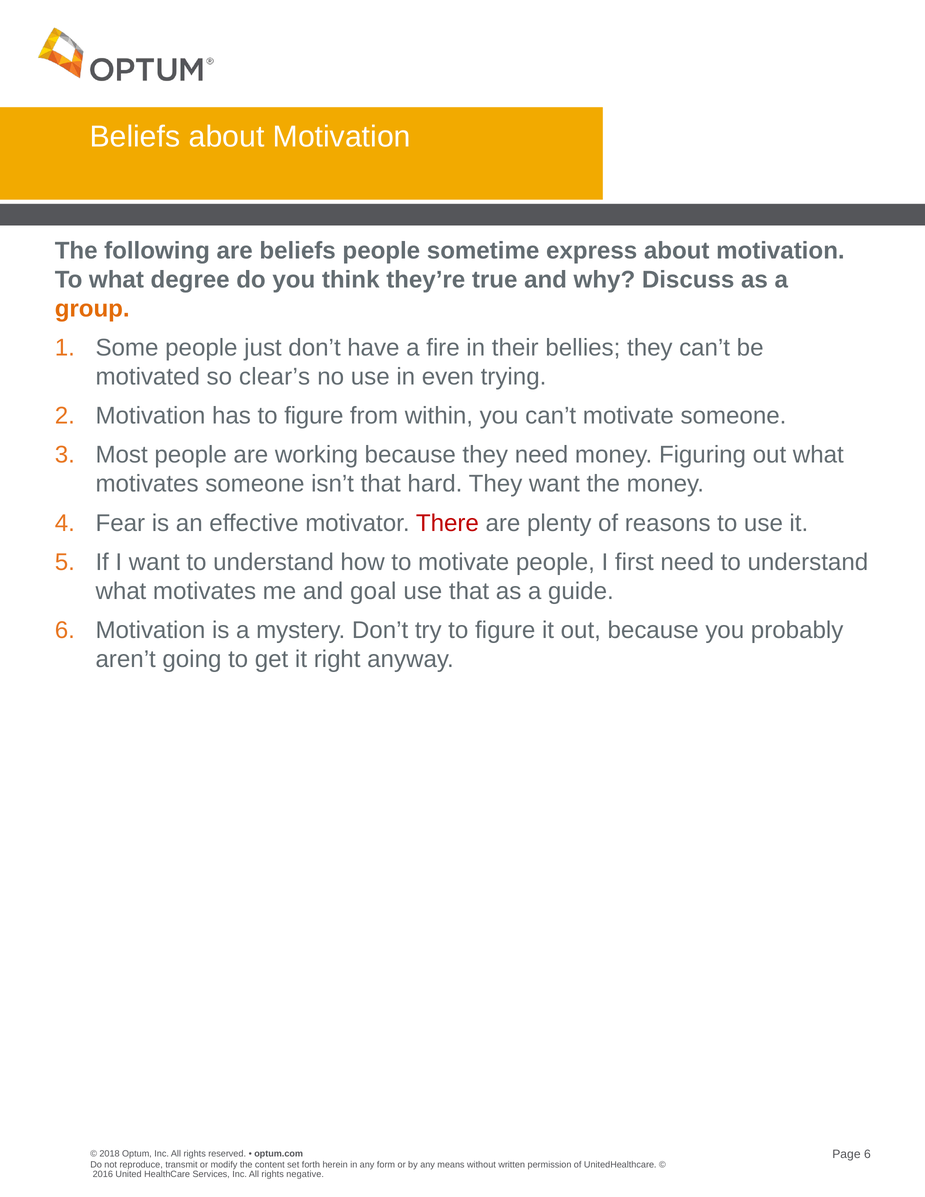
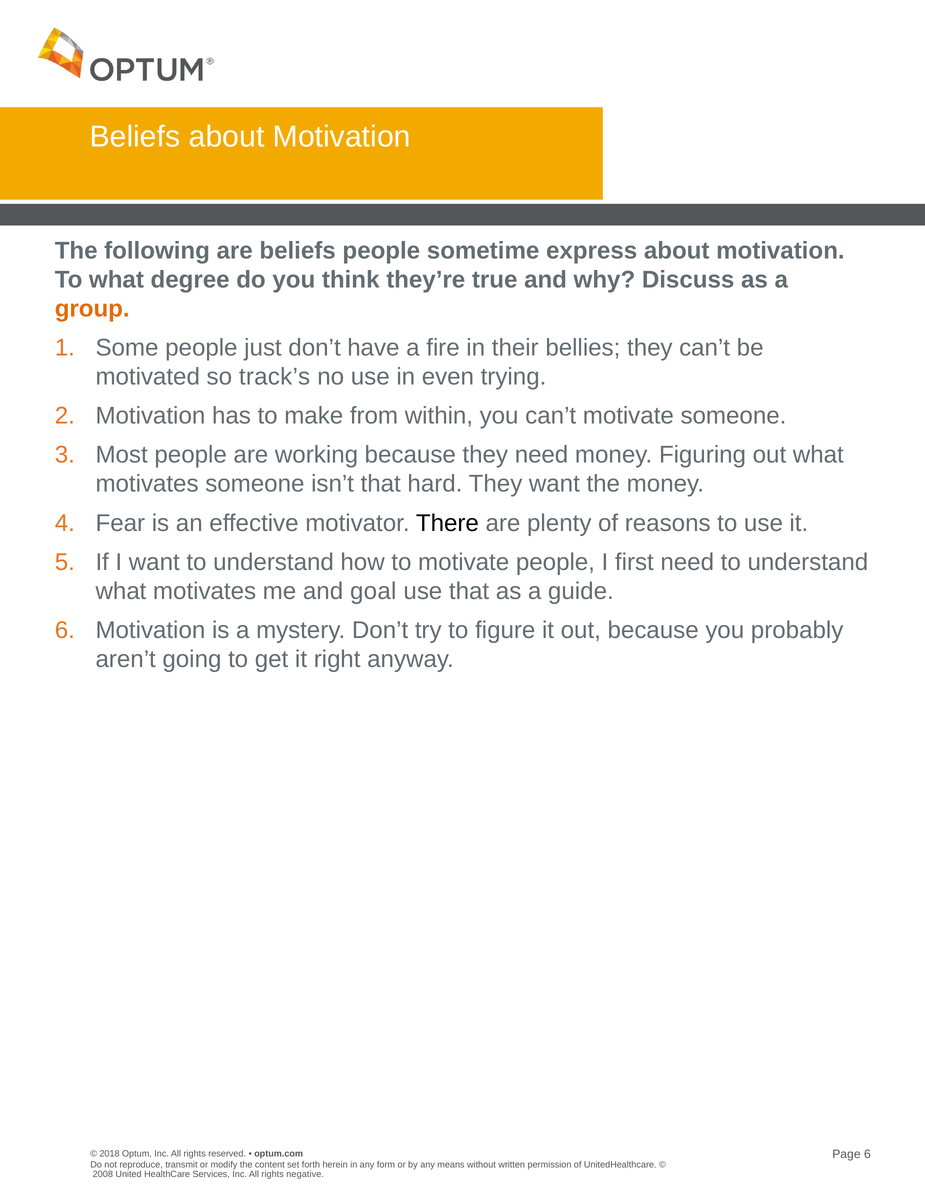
clear’s: clear’s -> track’s (275, 377)
has to figure: figure -> make (314, 416)
There colour: red -> black (447, 523)
2016: 2016 -> 2008 (103, 1174)
